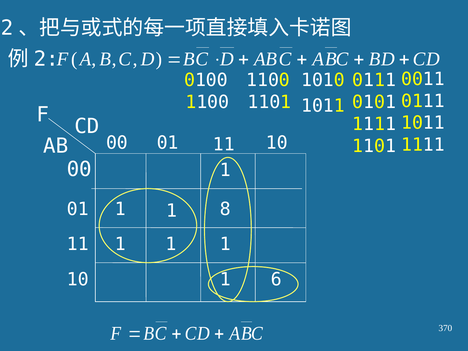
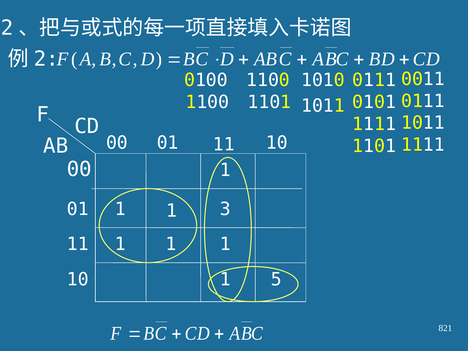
8: 8 -> 3 (225, 209)
6: 6 -> 5 (276, 279)
370: 370 -> 821 (445, 328)
